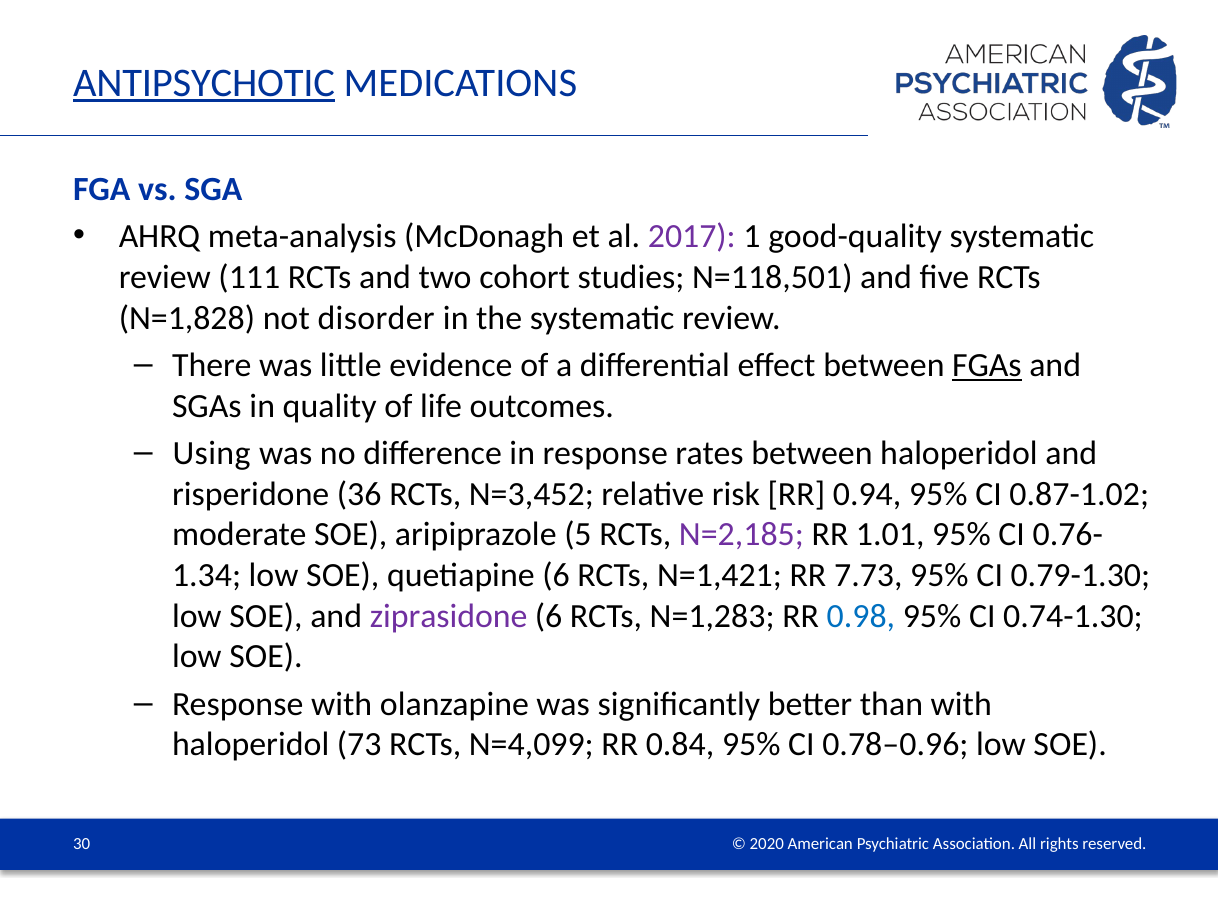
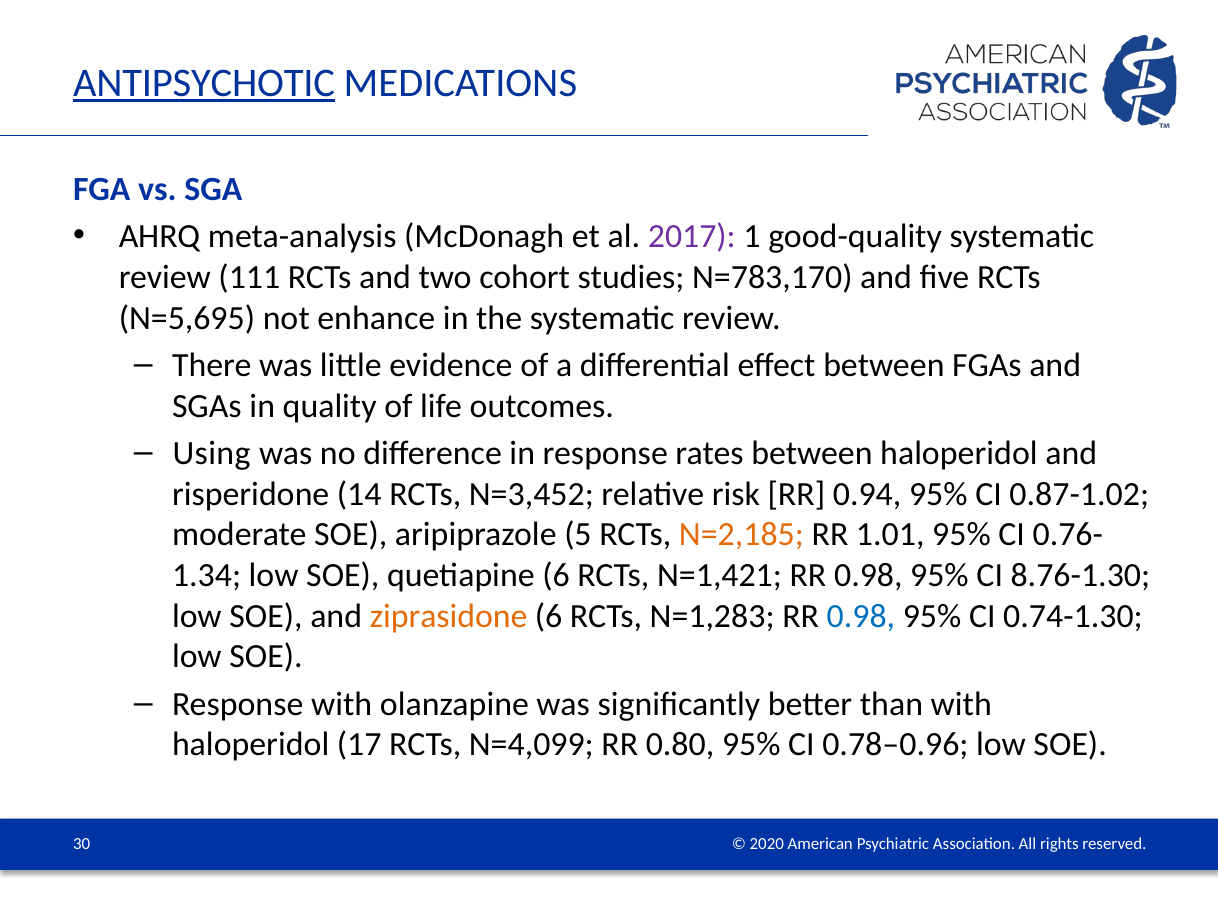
N=118,501: N=118,501 -> N=783,170 (772, 277)
N=1,828: N=1,828 -> N=5,695 (187, 318)
disorder: disorder -> enhance (376, 318)
FGAs underline: present -> none (987, 366)
36: 36 -> 14 (359, 494)
N=2,185 colour: purple -> orange (741, 535)
N=1,421 RR 7.73: 7.73 -> 0.98 (868, 576)
0.79-1.30: 0.79-1.30 -> 8.76-1.30 (1080, 576)
ziprasidone colour: purple -> orange (449, 616)
73: 73 -> 17 (359, 745)
0.84: 0.84 -> 0.80 (680, 745)
